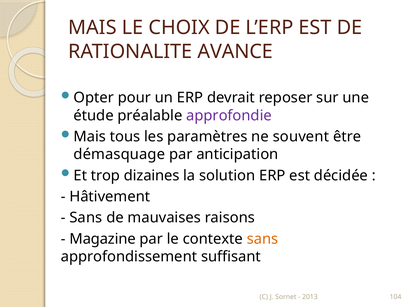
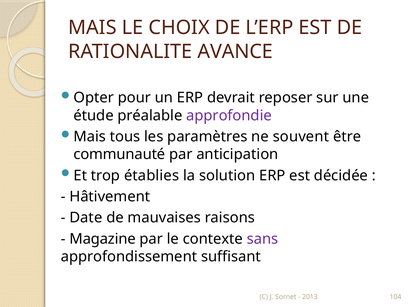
démasquage: démasquage -> communauté (119, 154)
dizaines: dizaines -> établies (152, 175)
Sans: Sans -> Date (86, 218)
sans colour: orange -> purple (262, 239)
